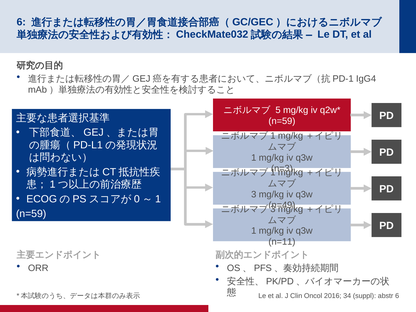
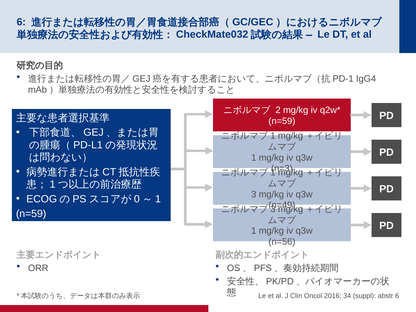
5: 5 -> 2 (278, 110)
n=11: n=11 -> n=56 (282, 242)
